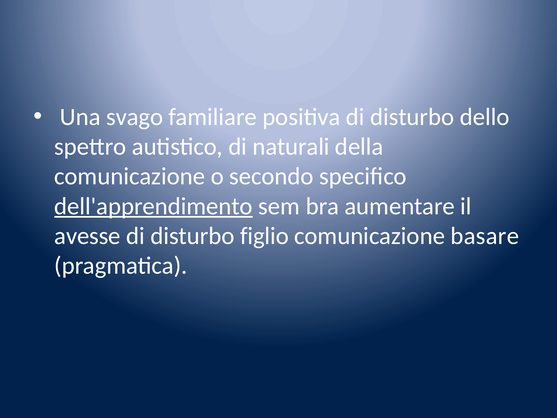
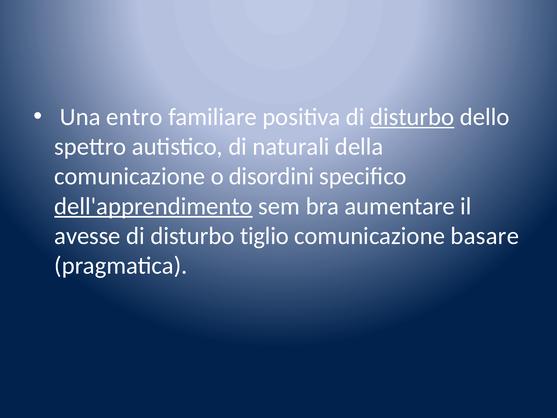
svago: svago -> entro (134, 117)
disturbo underline: none -> present (412, 117)
secondo: secondo -> disordini (272, 176)
figlio: figlio -> tiglio (264, 236)
